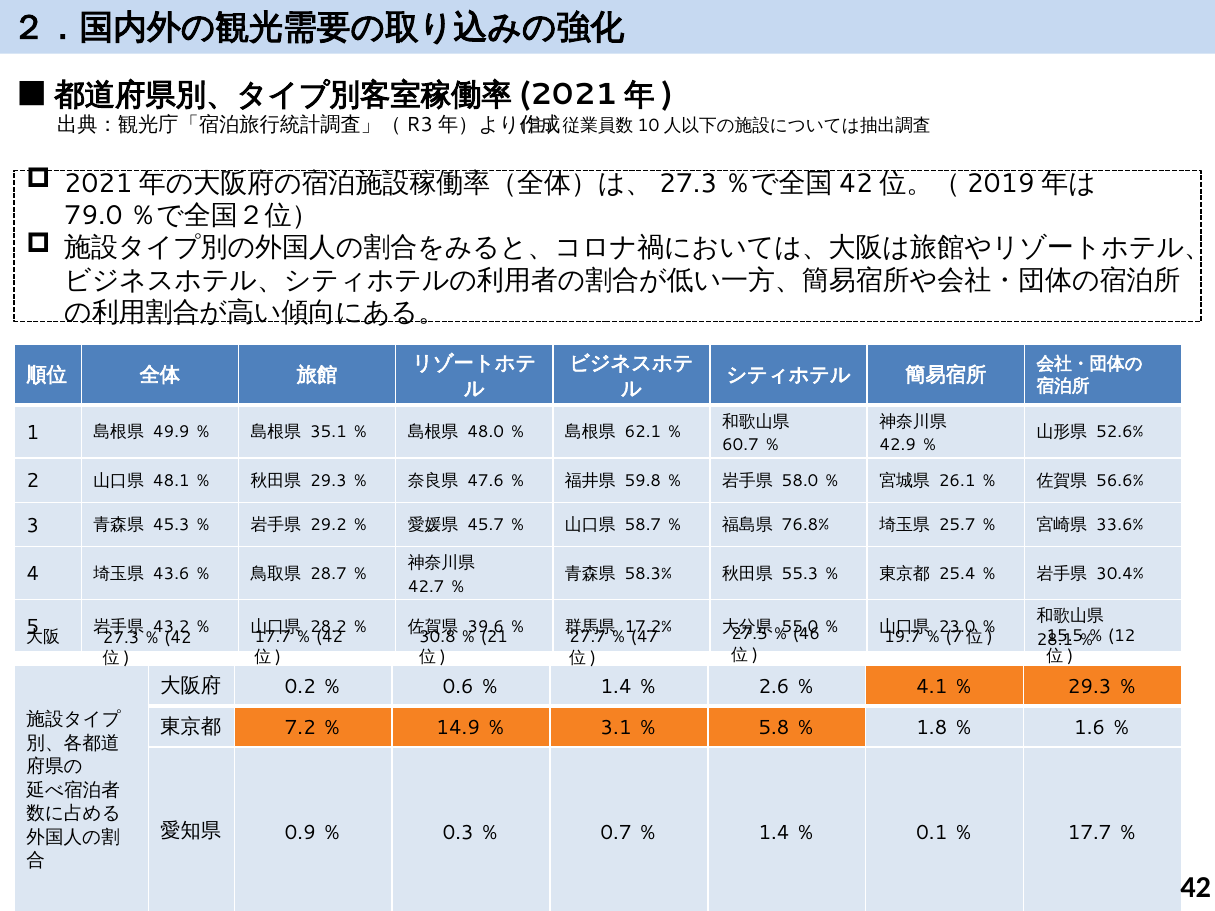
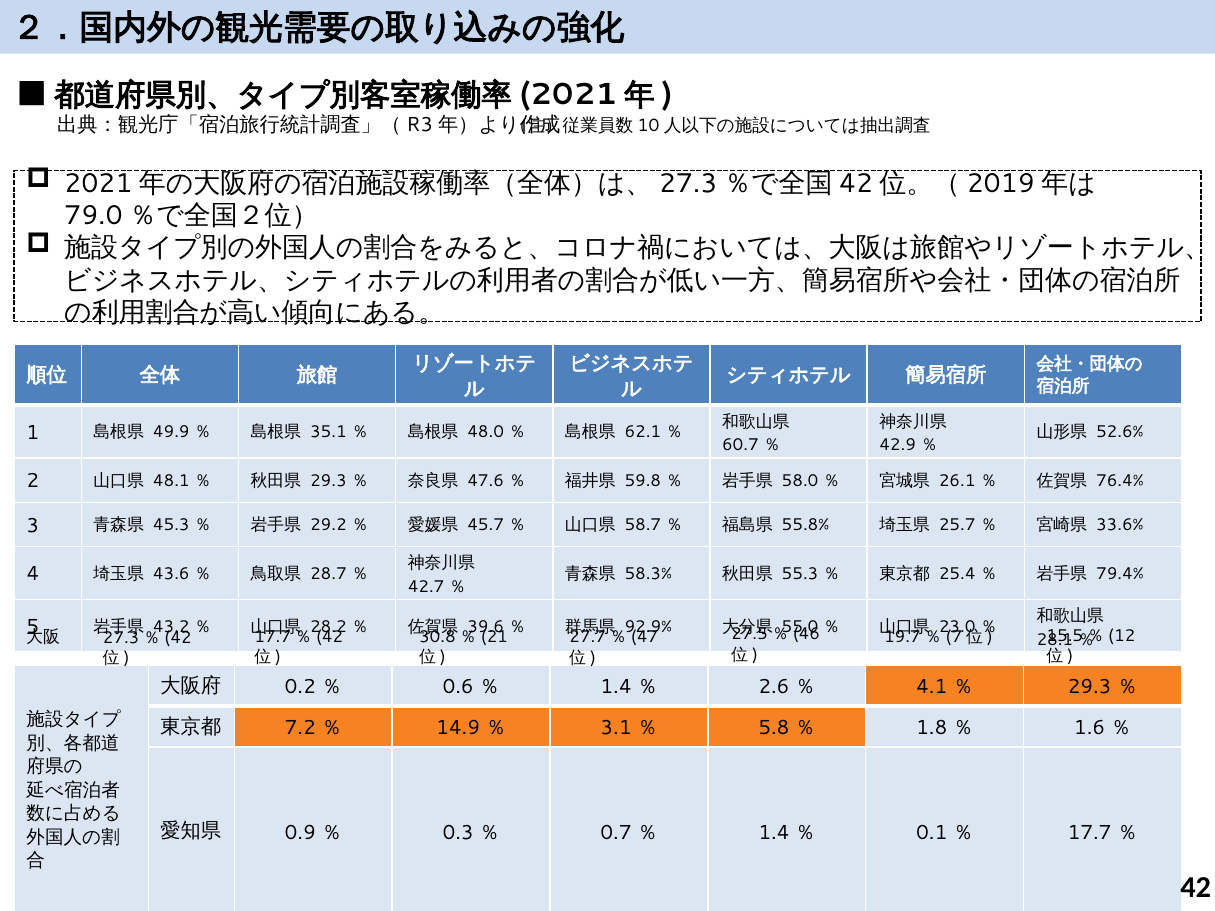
56.6%: 56.6% -> 76.4% (1120, 481)
76.8%: 76.8% -> 55.8% (806, 525)
30.4%: 30.4% -> 79.4% (1120, 574)
17.2%: 17.2% -> 92.9% (648, 627)
